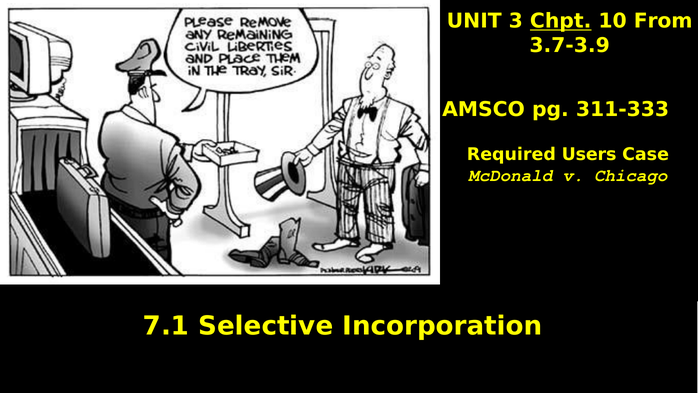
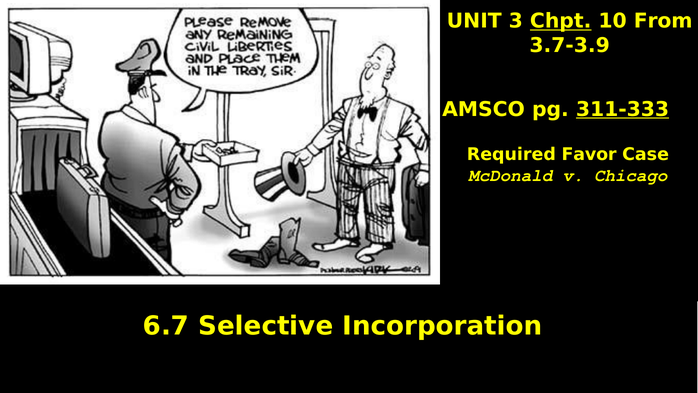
311-333 underline: none -> present (623, 109)
Users: Users -> Favor (589, 154)
7.1: 7.1 -> 6.7 (166, 326)
